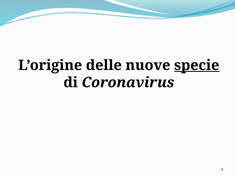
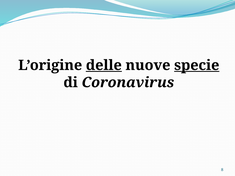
delle underline: none -> present (104, 65)
